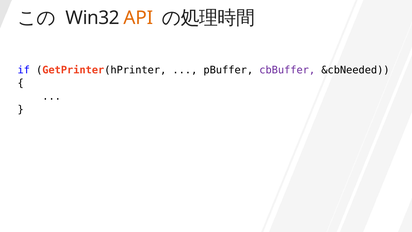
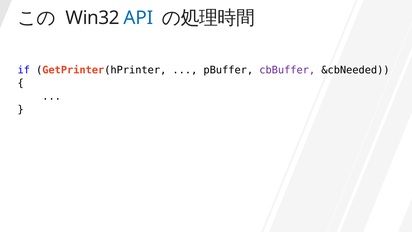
API colour: orange -> blue (138, 18)
